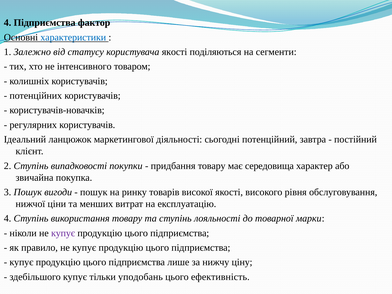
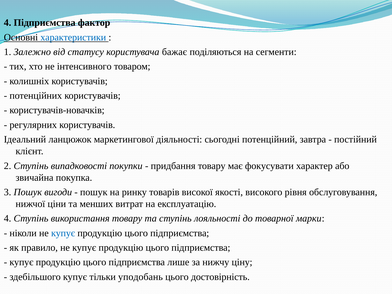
користувача якості: якості -> бажає (174, 52)
середовища: середовища -> фокусувати (269, 166)
купує colour: purple -> blue (63, 233)
ефективність: ефективність -> достовірність (220, 277)
